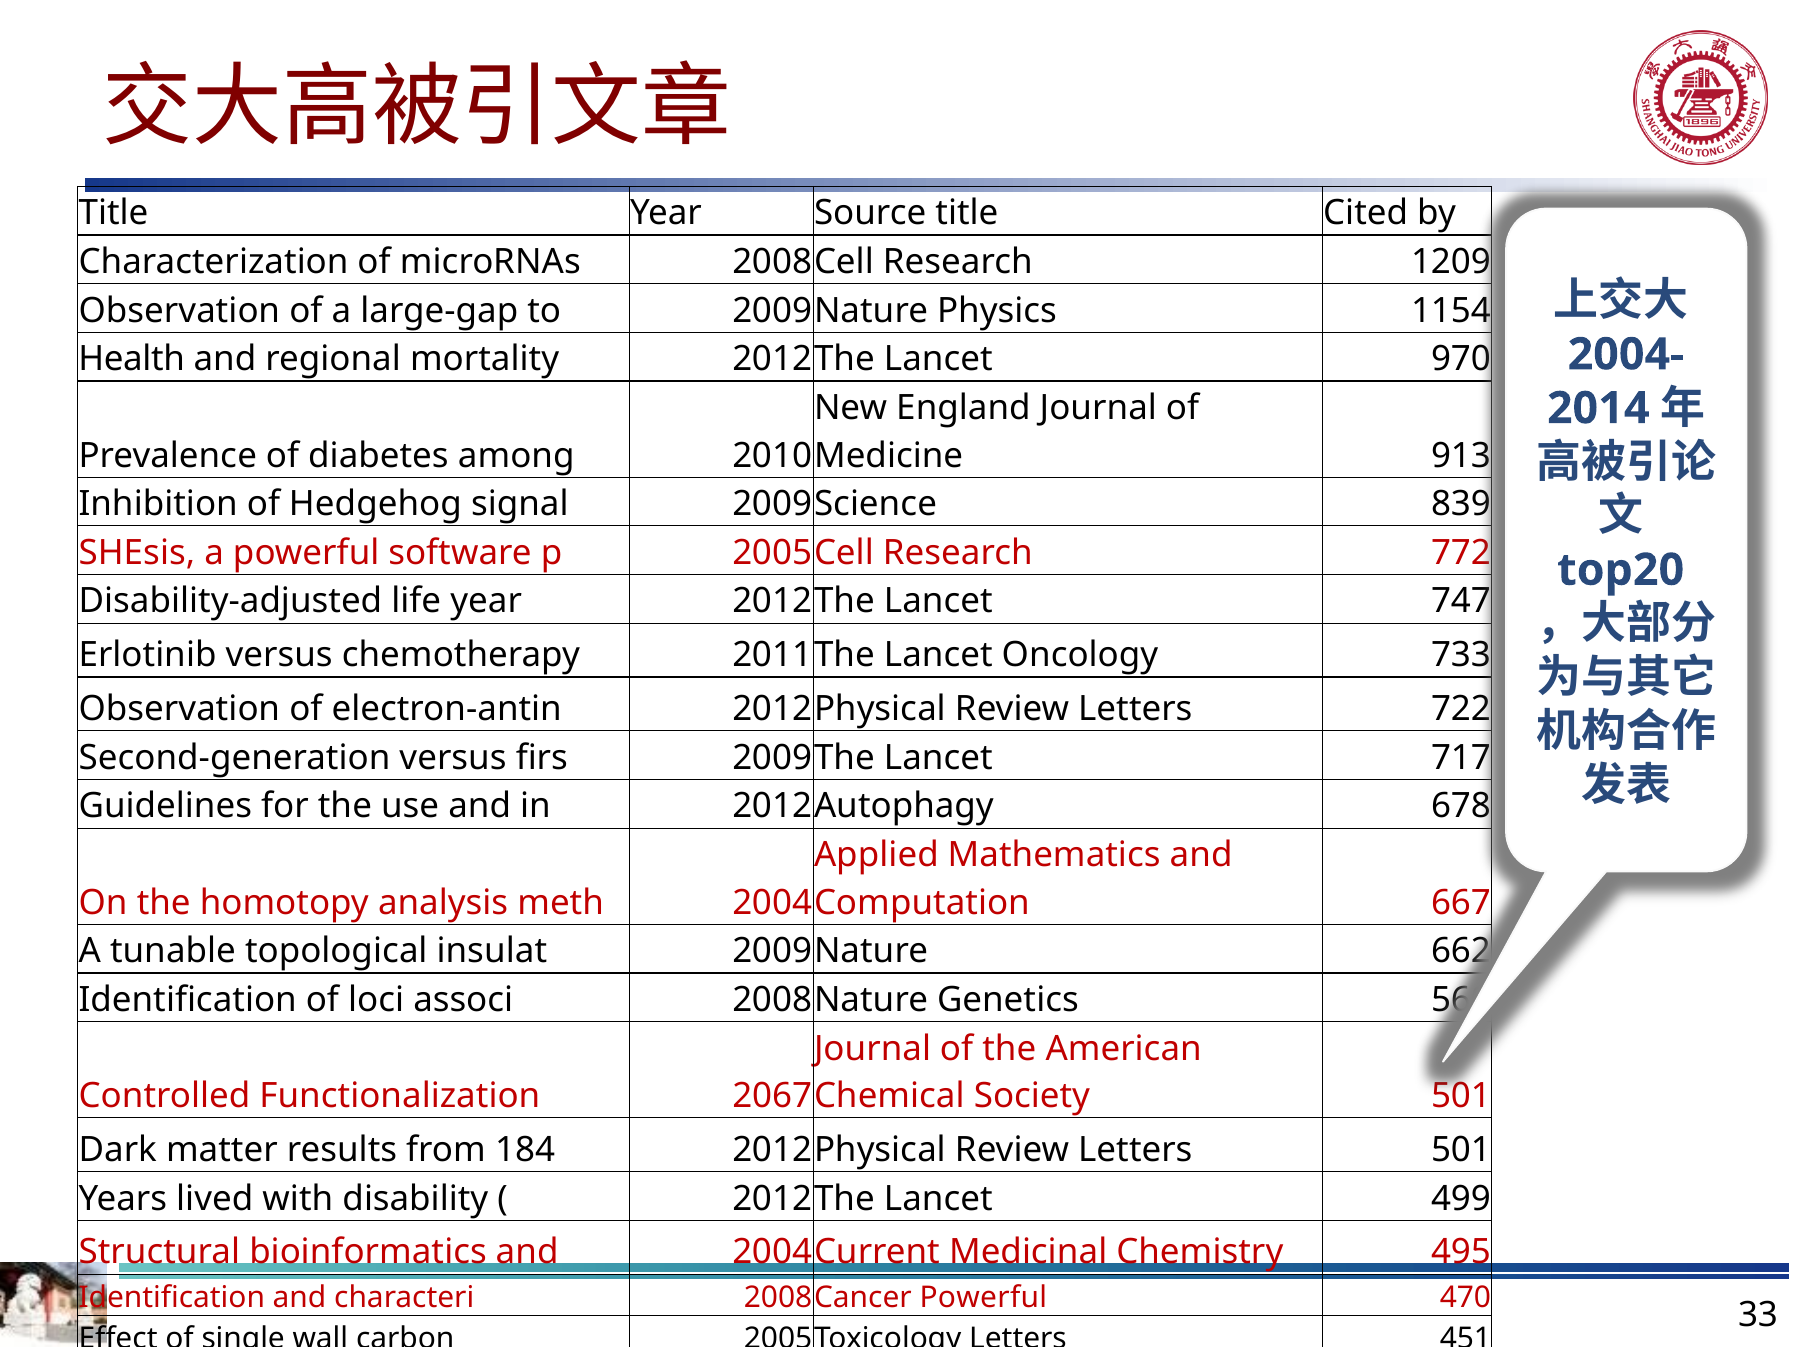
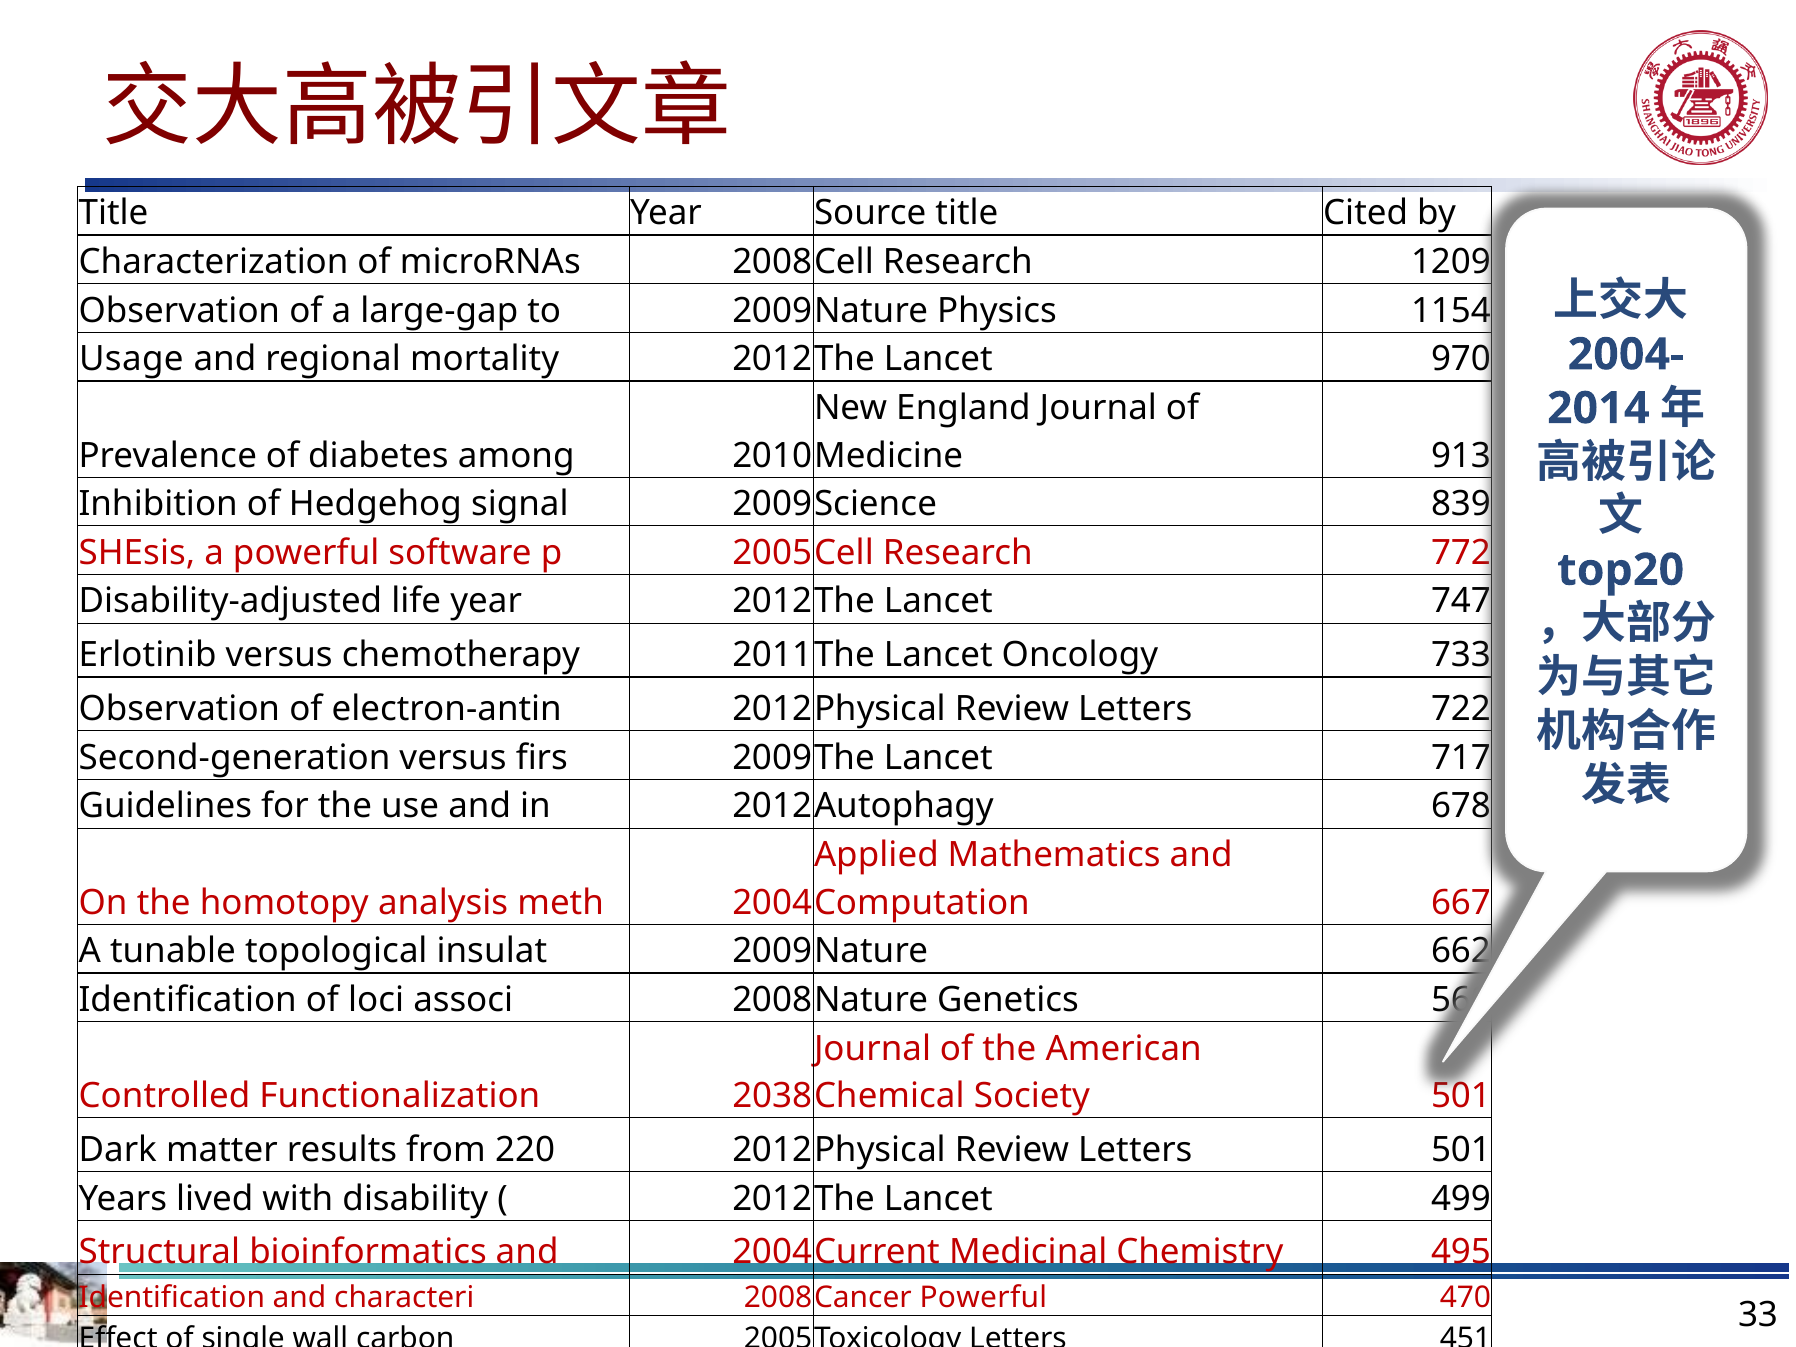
Health: Health -> Usage (131, 359)
2067: 2067 -> 2038 (772, 1096)
184: 184 -> 220 (525, 1150)
